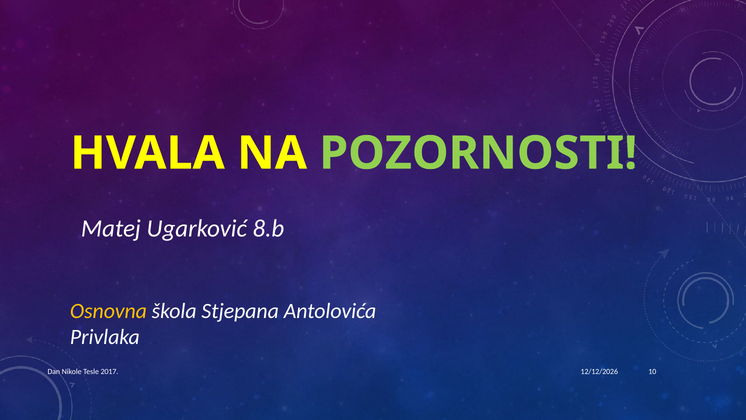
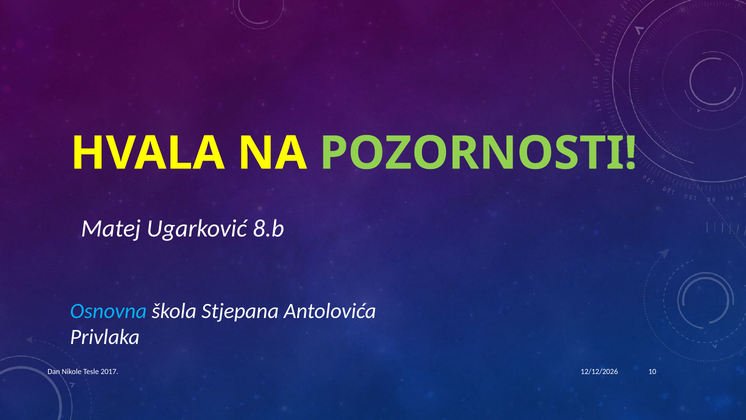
Osnovna colour: yellow -> light blue (108, 311)
